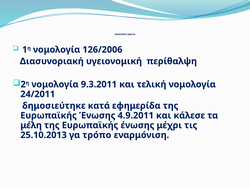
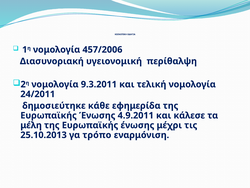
126/2006: 126/2006 -> 457/2006 (102, 50)
κατά: κατά -> κάθε (99, 105)
